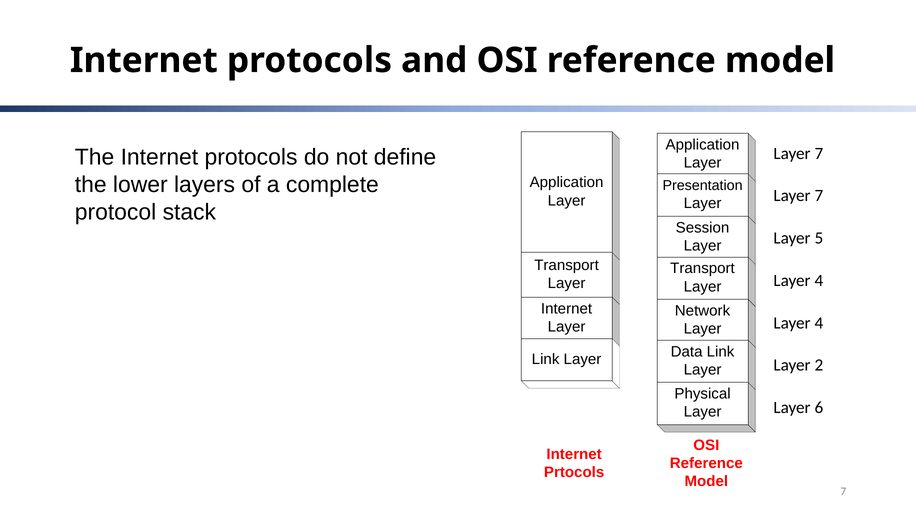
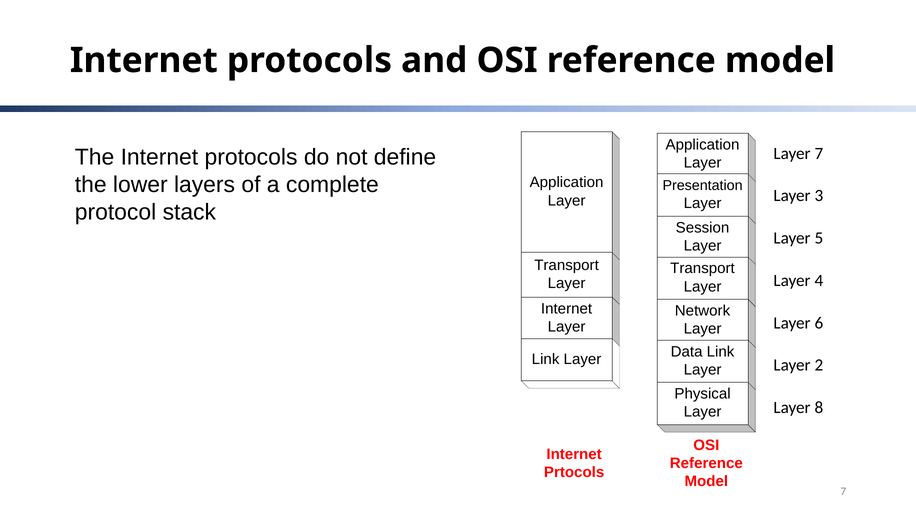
7: 7 -> 3 (819, 196)
4: 4 -> 6 (819, 323)
6: 6 -> 8 (819, 408)
